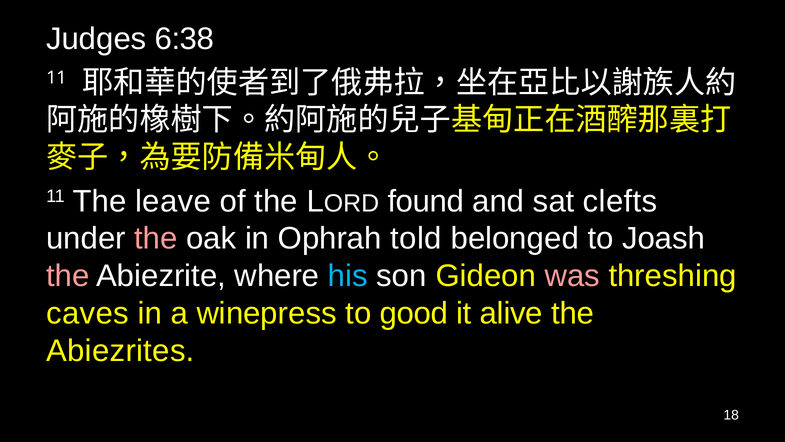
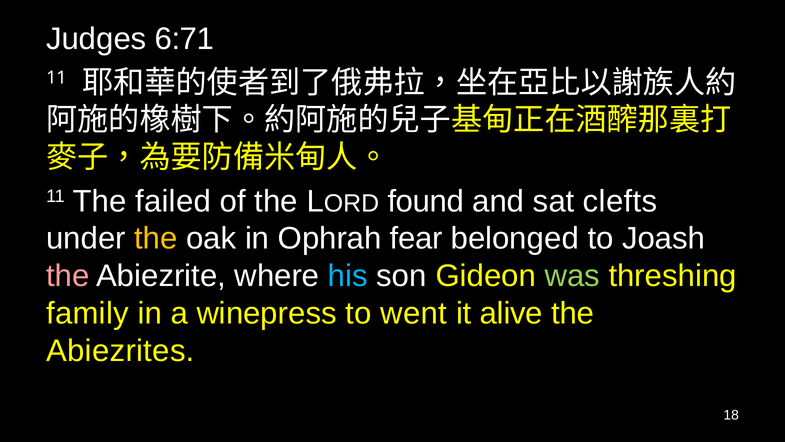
6:38: 6:38 -> 6:71 (184, 39)
leave: leave -> failed (173, 201)
the colour: pink -> yellow (156, 238)
told: told -> fear (416, 238)
was colour: pink -> light green (572, 276)
caves: caves -> family (87, 313)
good: good -> went (414, 313)
